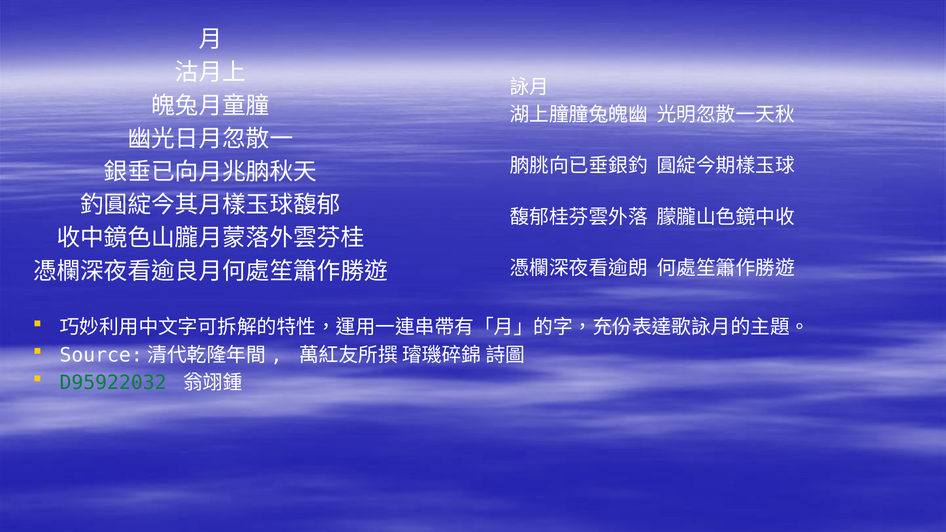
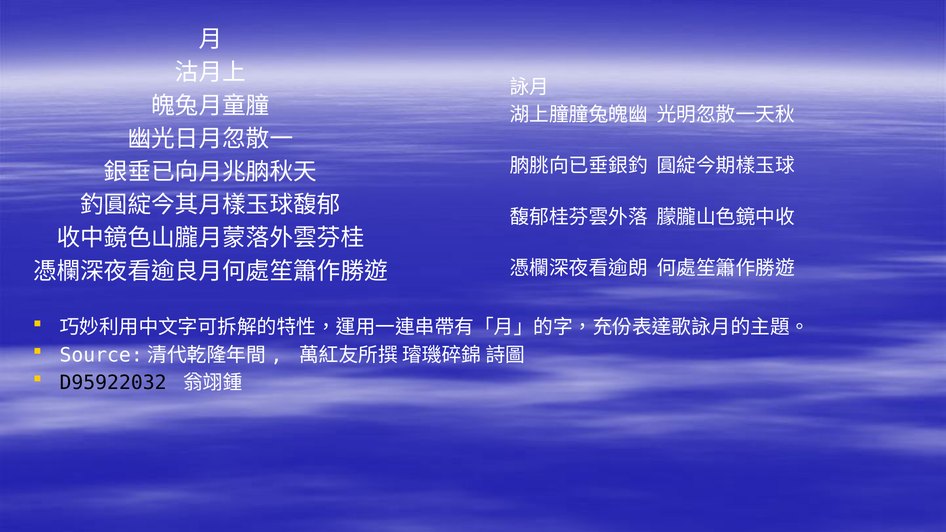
D95922032 colour: green -> black (113, 383)
